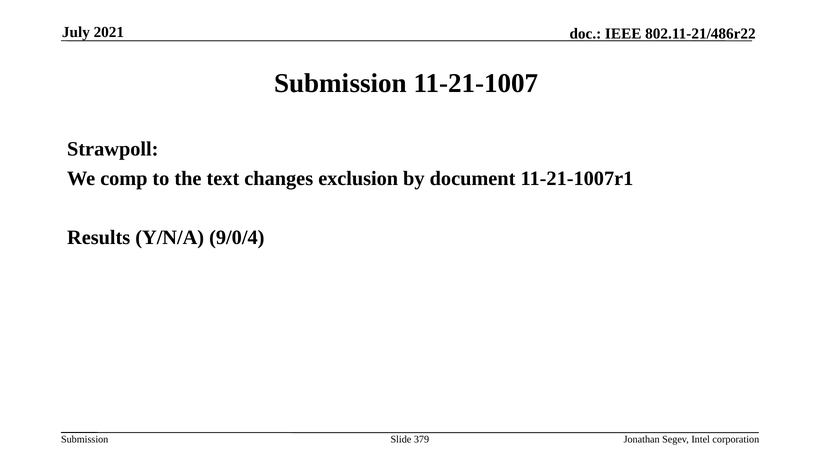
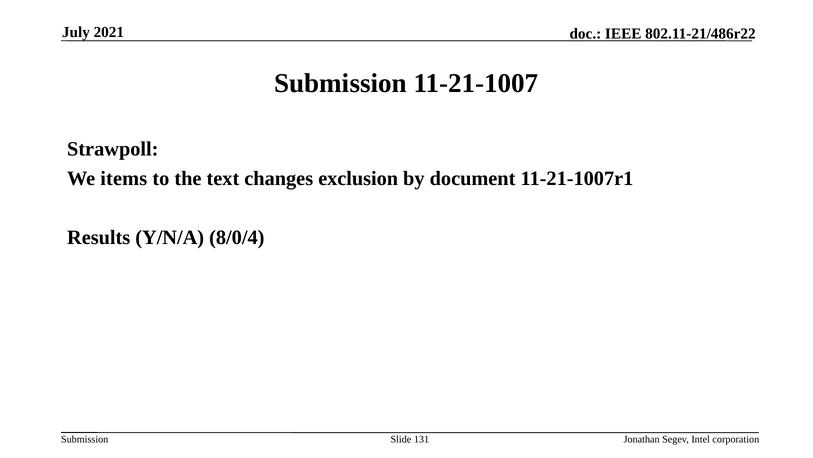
comp: comp -> items (124, 178)
9/0/4: 9/0/4 -> 8/0/4 (237, 237)
379: 379 -> 131 (421, 439)
